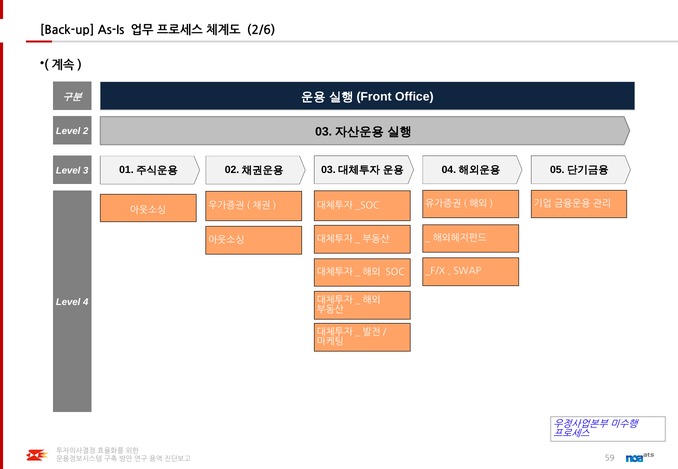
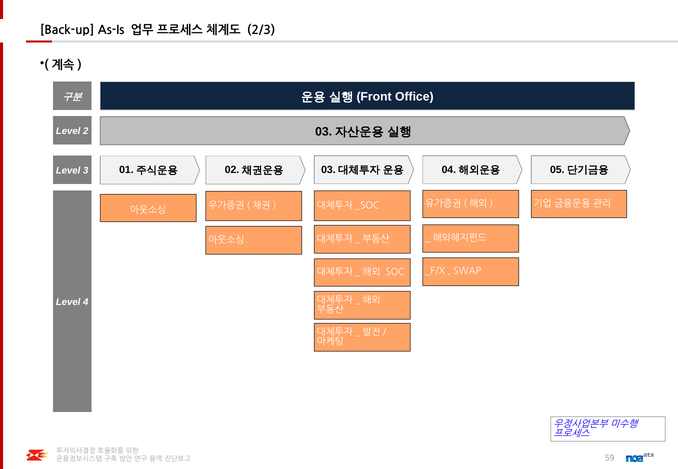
2/6: 2/6 -> 2/3 (261, 30)
